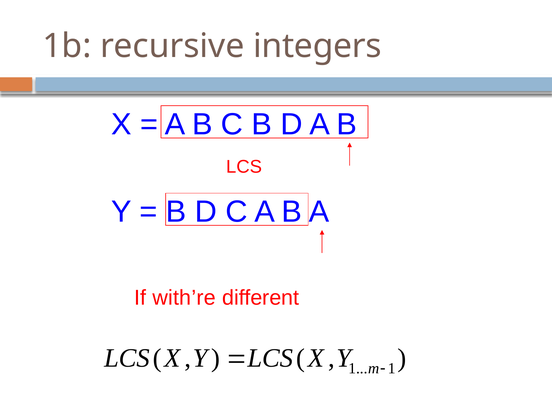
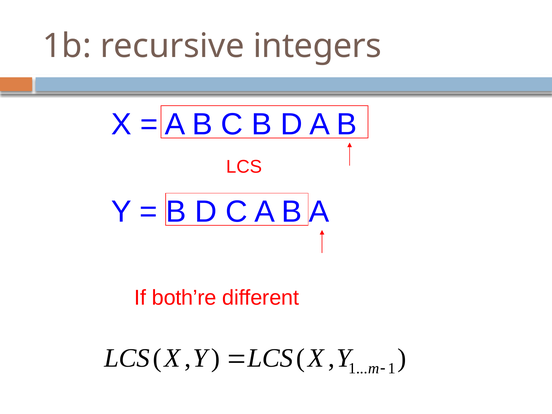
with’re: with’re -> both’re (184, 298)
